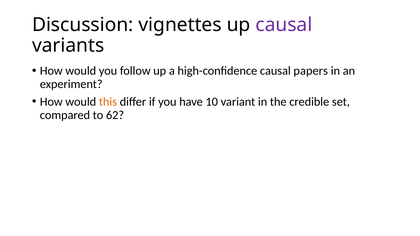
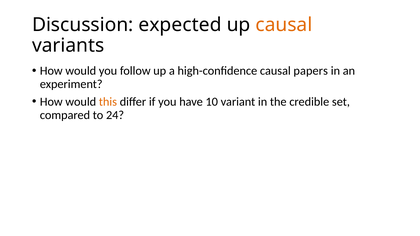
vignettes: vignettes -> expected (180, 25)
causal colour: purple -> orange (284, 25)
62: 62 -> 24 (115, 115)
